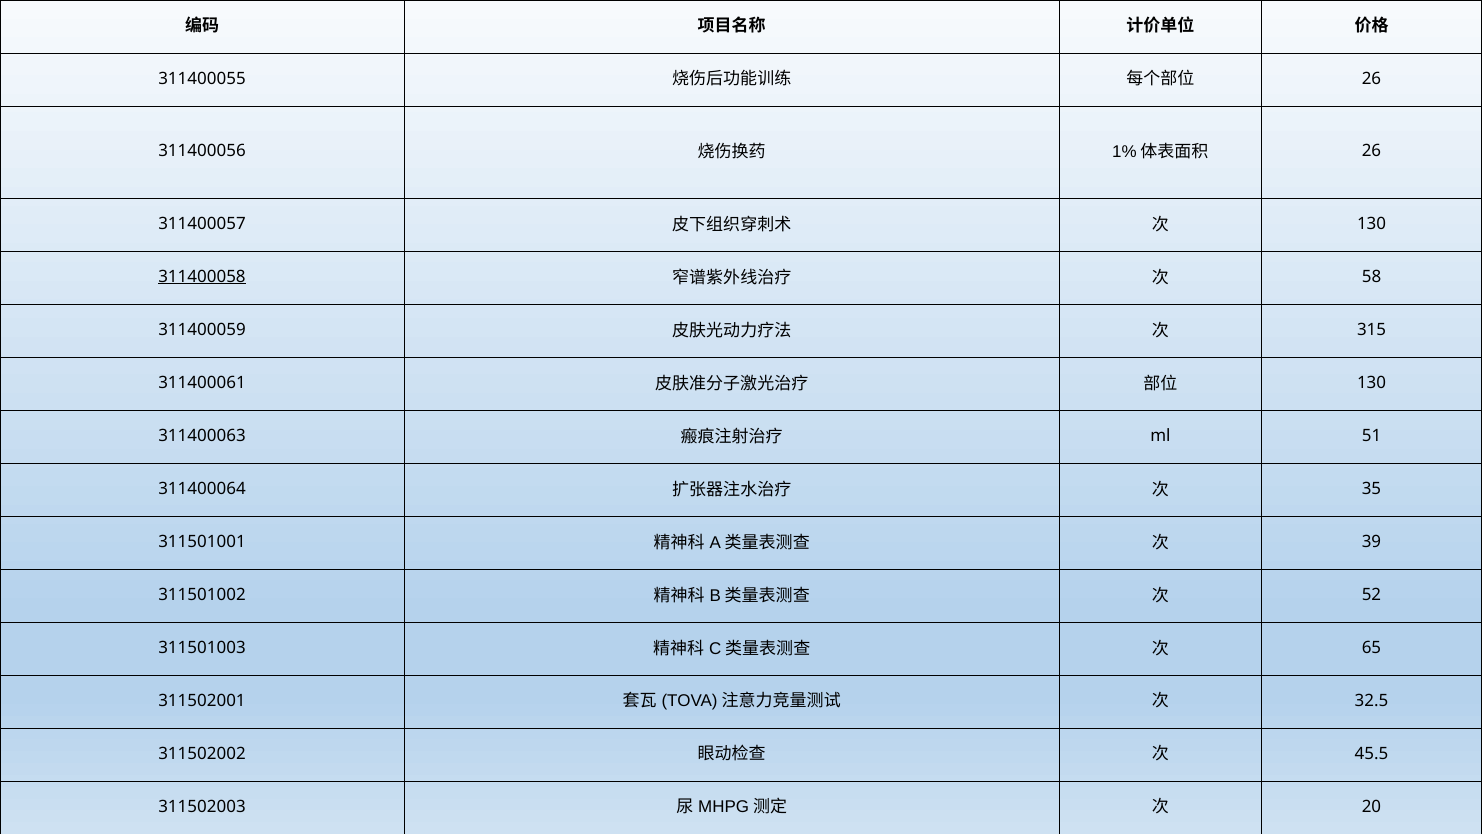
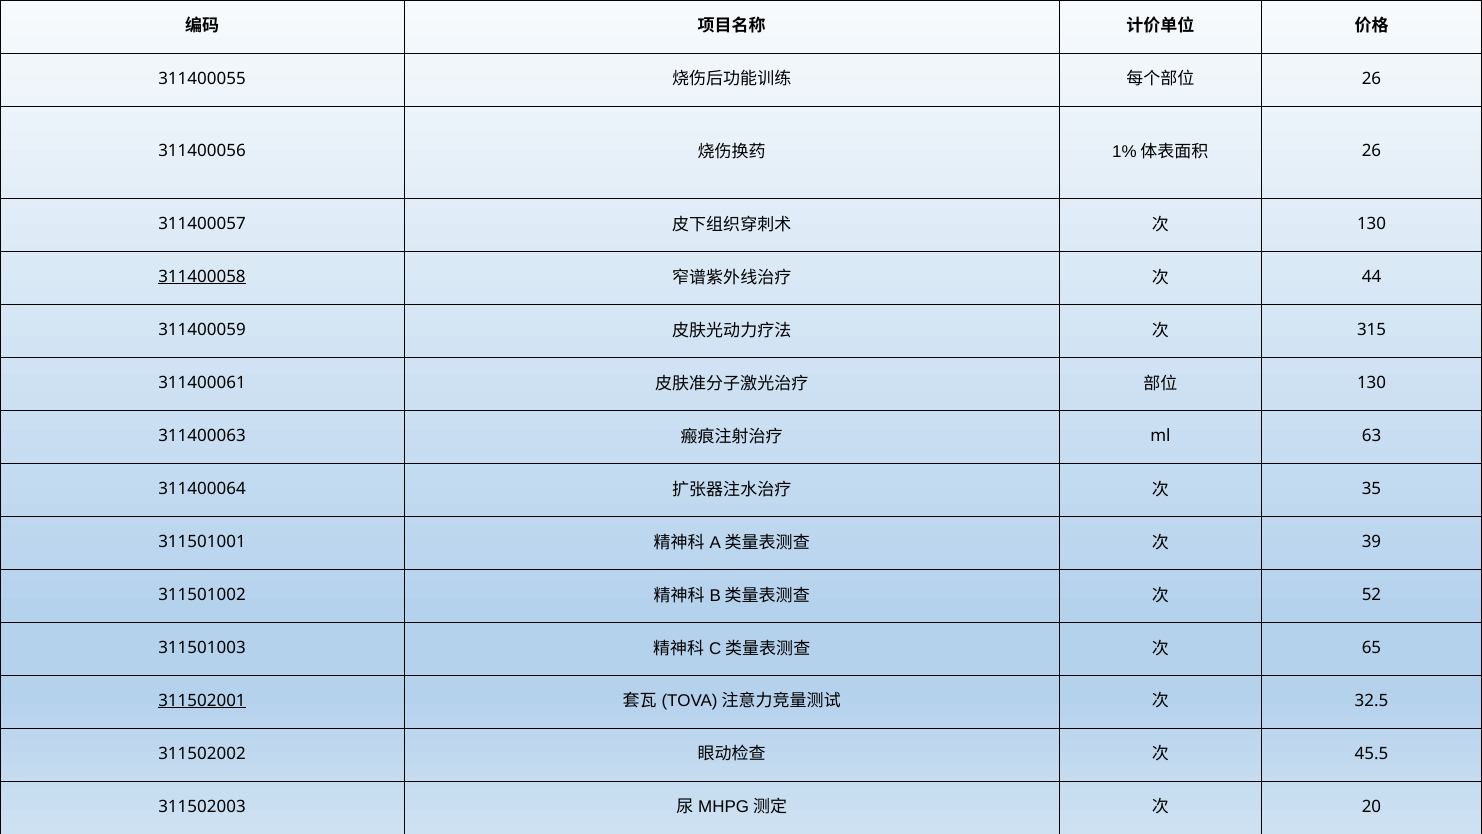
58: 58 -> 44 (1372, 277)
51: 51 -> 63 (1372, 435)
311502001 underline: none -> present (202, 700)
